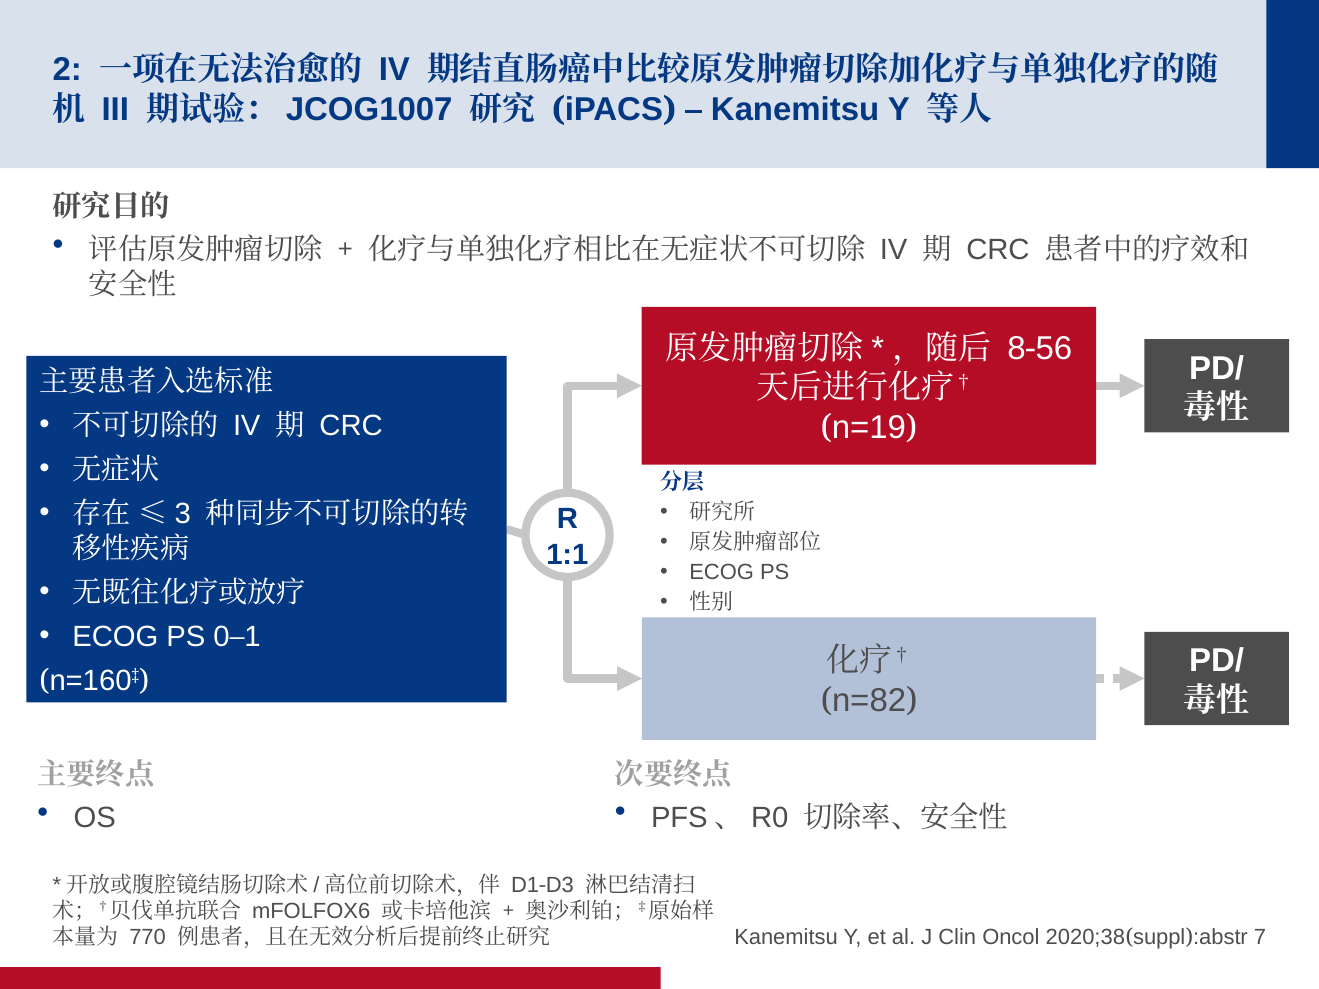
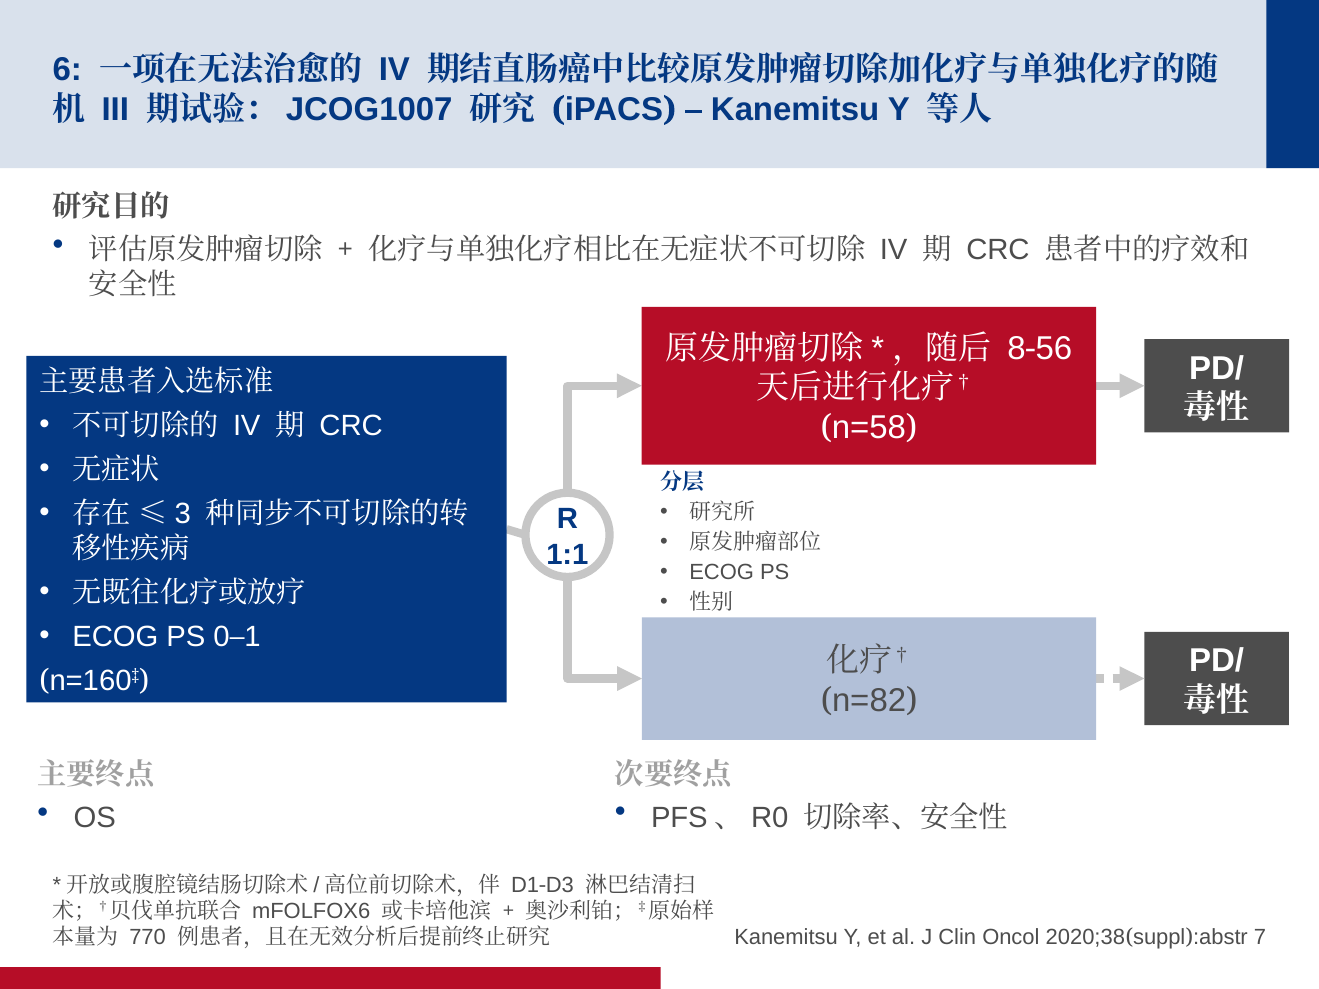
2: 2 -> 6 (67, 70)
n=19: n=19 -> n=58 (869, 428)
